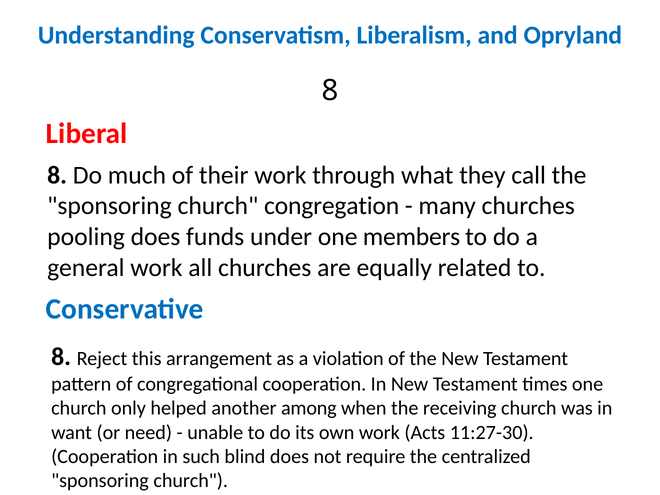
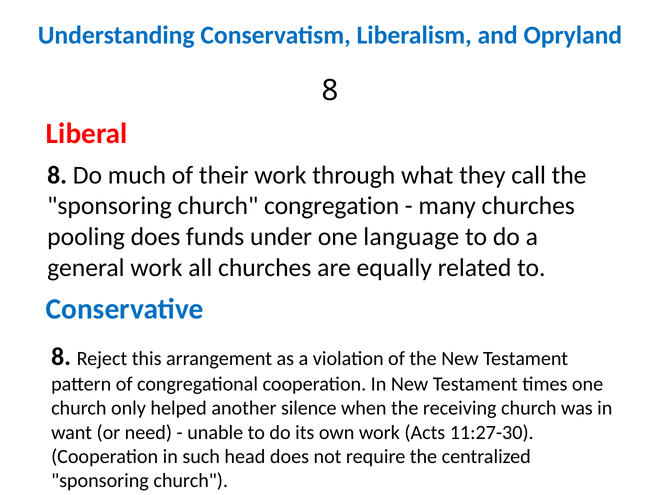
members: members -> language (411, 237)
among: among -> silence (309, 408)
blind: blind -> head (245, 457)
